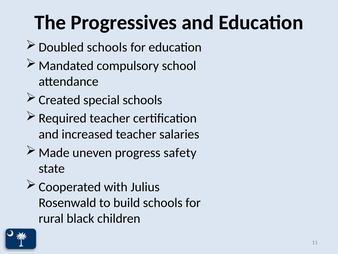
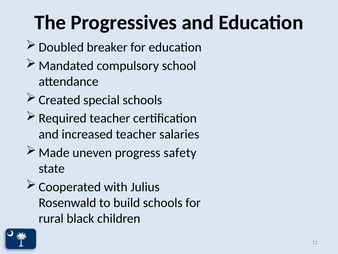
Doubled schools: schools -> breaker (107, 47)
